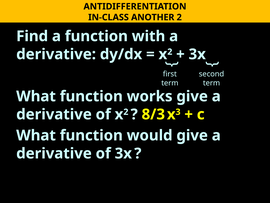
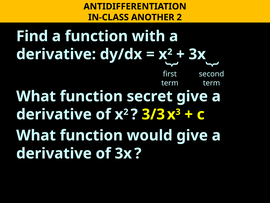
works: works -> secret (150, 96)
8/3: 8/3 -> 3/3 (153, 114)
